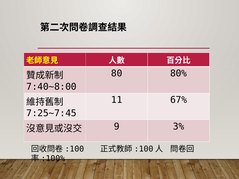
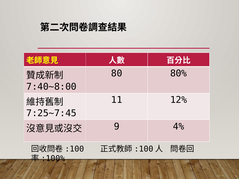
67%: 67% -> 12% (179, 100)
3%: 3% -> 4% (179, 127)
